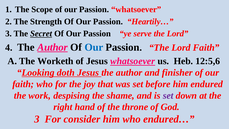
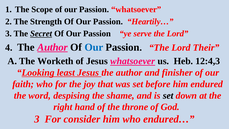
Lord Faith: Faith -> Their (206, 47)
12:5,6: 12:5,6 -> 12:4,3 (208, 61)
doth: doth -> least (66, 72)
work: work -> word (40, 95)
set colour: purple -> black (168, 95)
